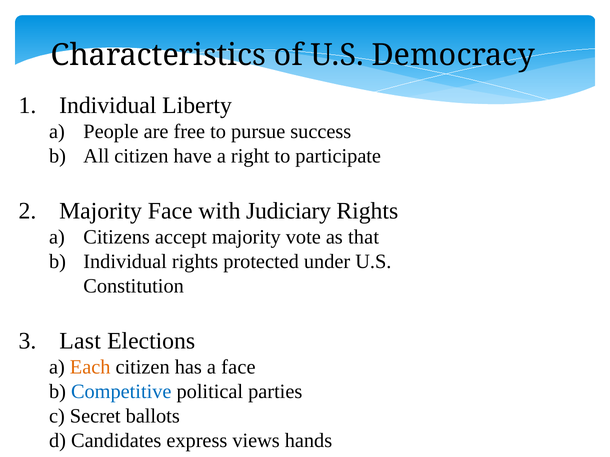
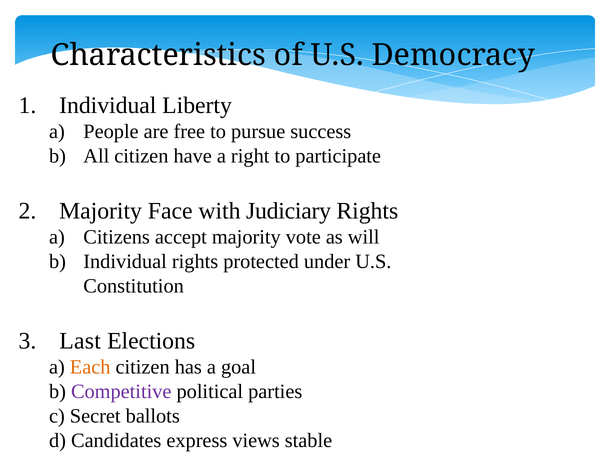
that: that -> will (364, 237)
a face: face -> goal (239, 368)
Competitive colour: blue -> purple (121, 392)
hands: hands -> stable (308, 441)
